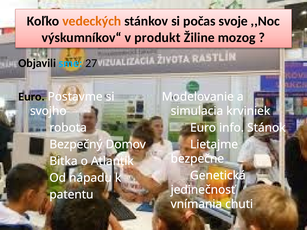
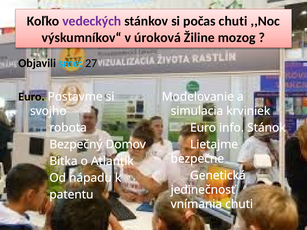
vedeckých colour: orange -> purple (92, 21)
počas svoje: svoje -> chuti (233, 21)
produkt: produkt -> úroková (158, 38)
